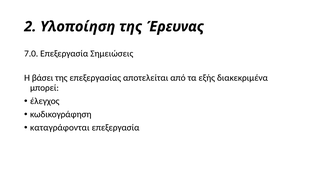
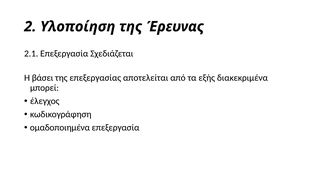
7.0: 7.0 -> 2.1 (31, 54)
Σημειώσεις: Σημειώσεις -> Σχεδιάζεται (112, 54)
καταγράφονται: καταγράφονται -> ομαδοποιημένα (60, 128)
